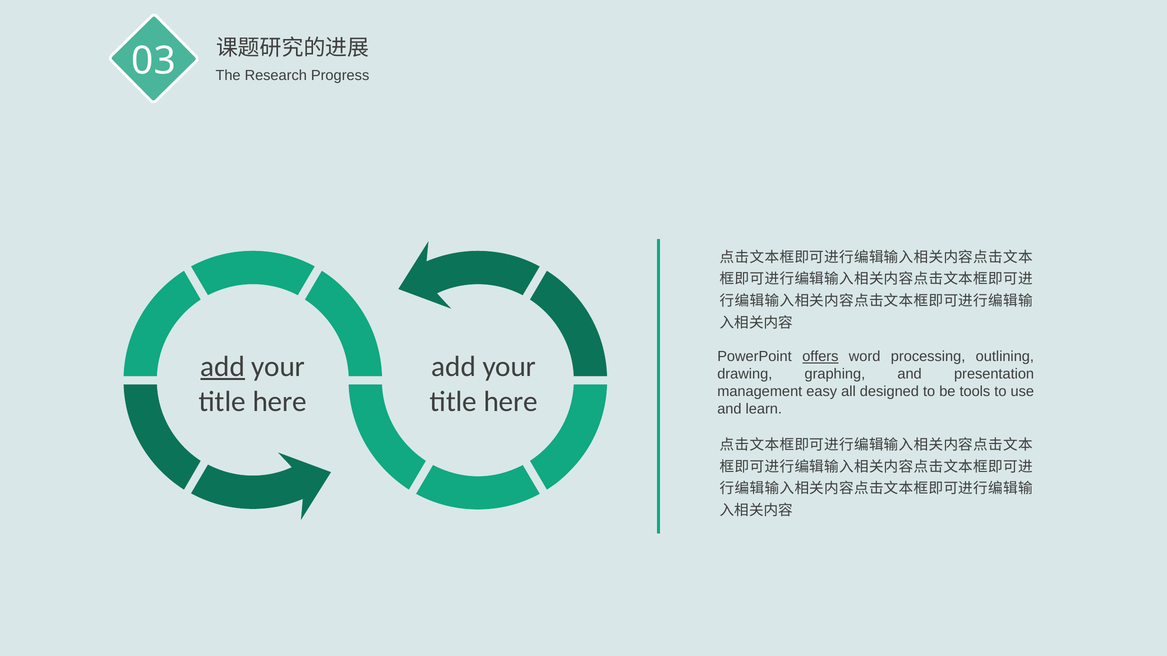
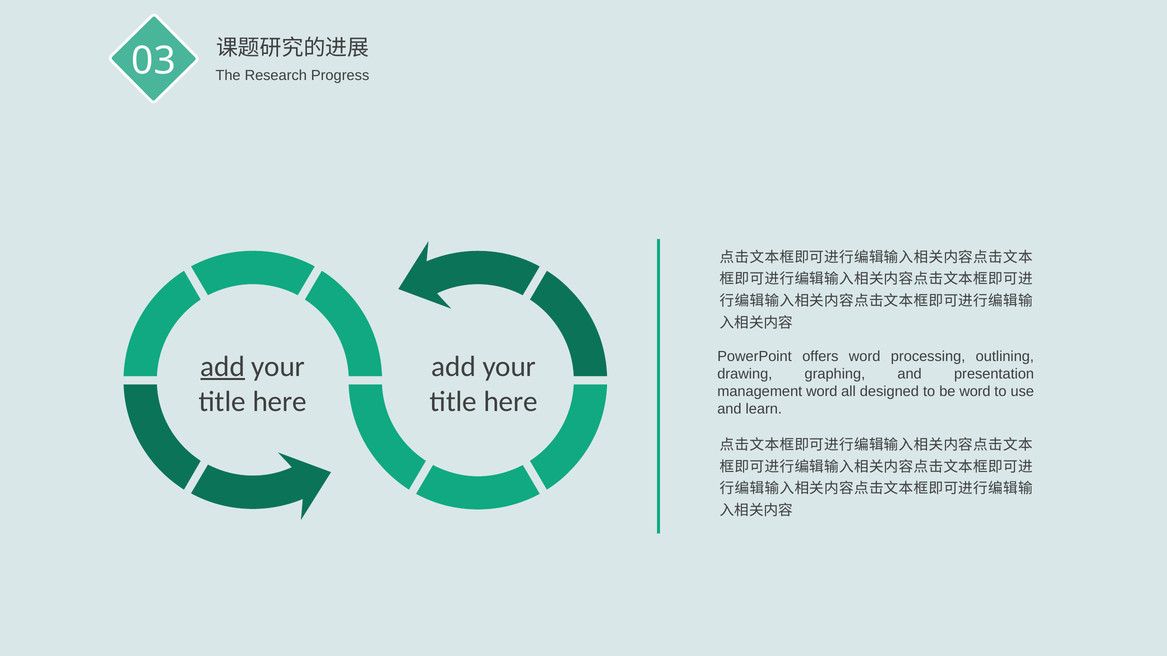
offers underline: present -> none (820, 357)
management easy: easy -> word (822, 392)
be tools: tools -> word (975, 392)
